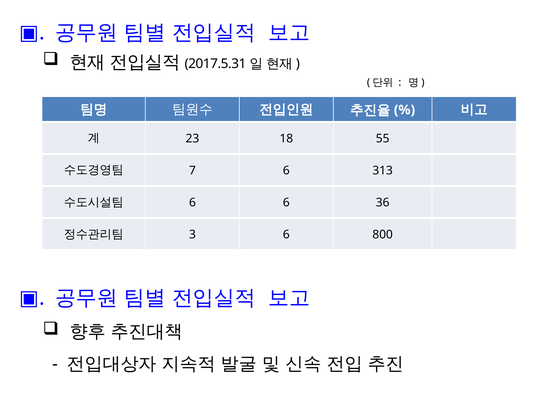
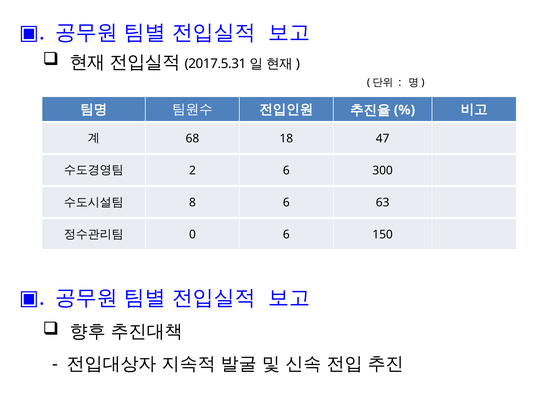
23: 23 -> 68 (192, 139)
55: 55 -> 47 (383, 139)
7: 7 -> 2 (192, 171)
313: 313 -> 300 (383, 171)
6: 6 -> 8 (192, 203)
36: 36 -> 63 (383, 203)
3: 3 -> 0 (192, 235)
800: 800 -> 150 (383, 235)
